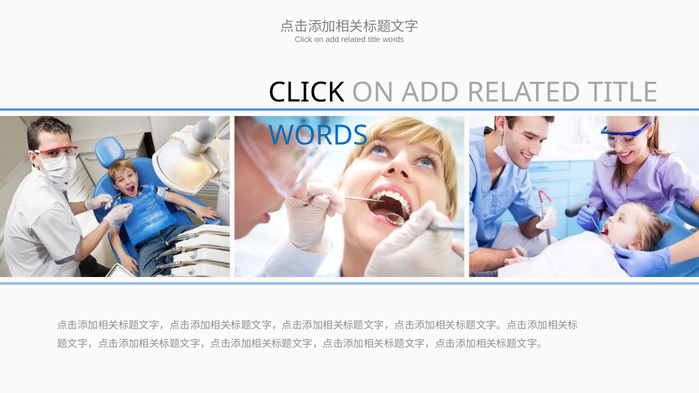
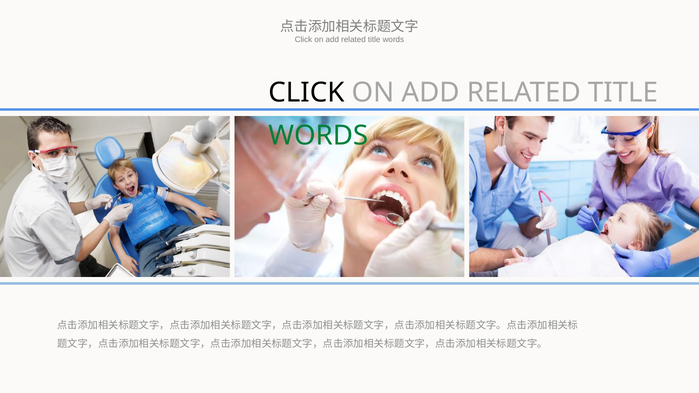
WORDS colour: blue -> green (318, 136)
